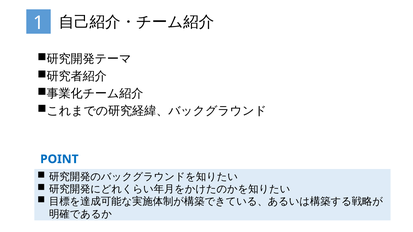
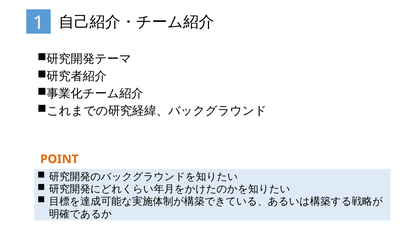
POINT colour: blue -> orange (59, 159)
